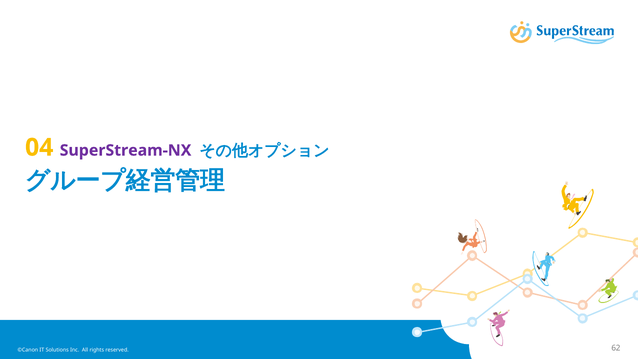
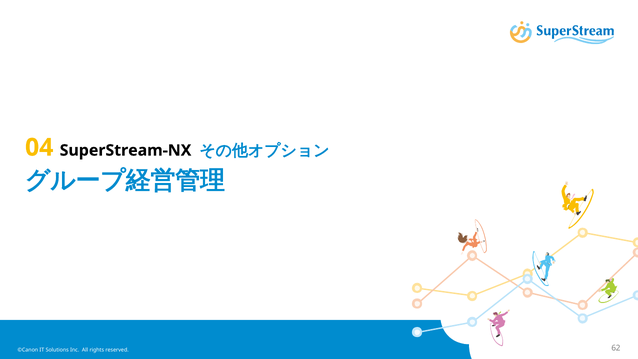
SuperStream-NX colour: purple -> black (126, 150)
